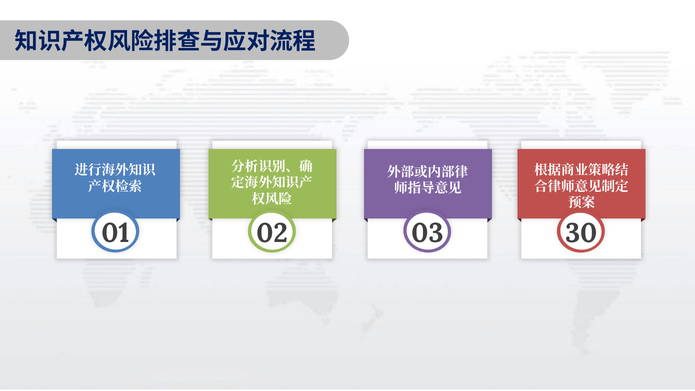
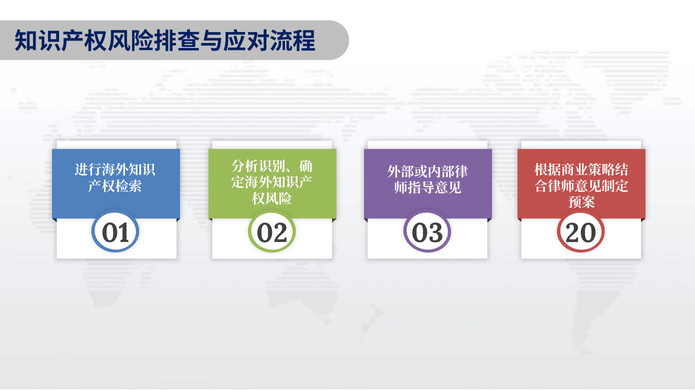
30: 30 -> 20 (581, 233)
